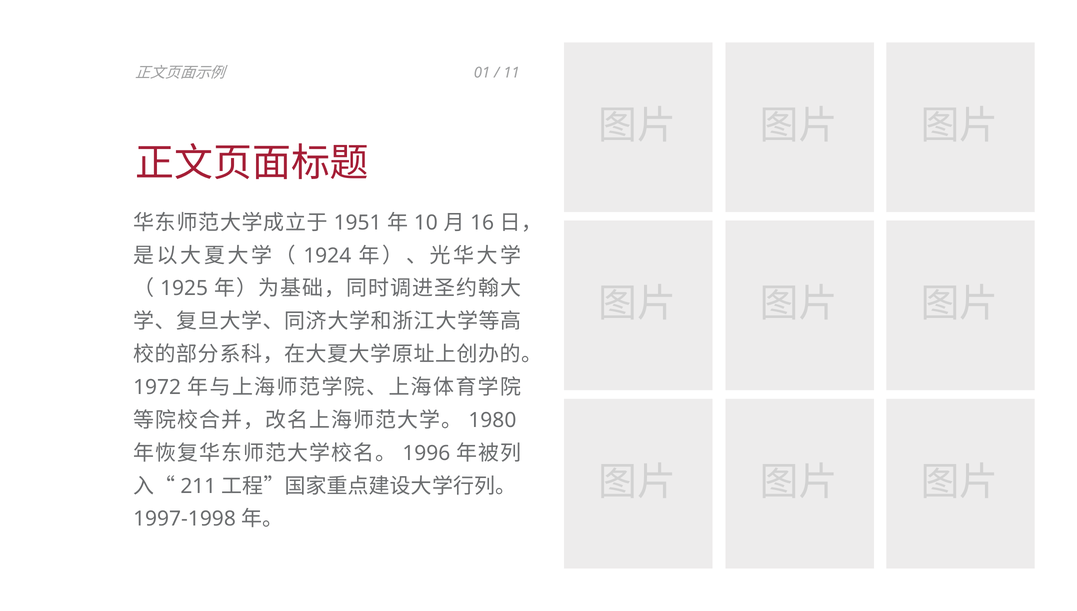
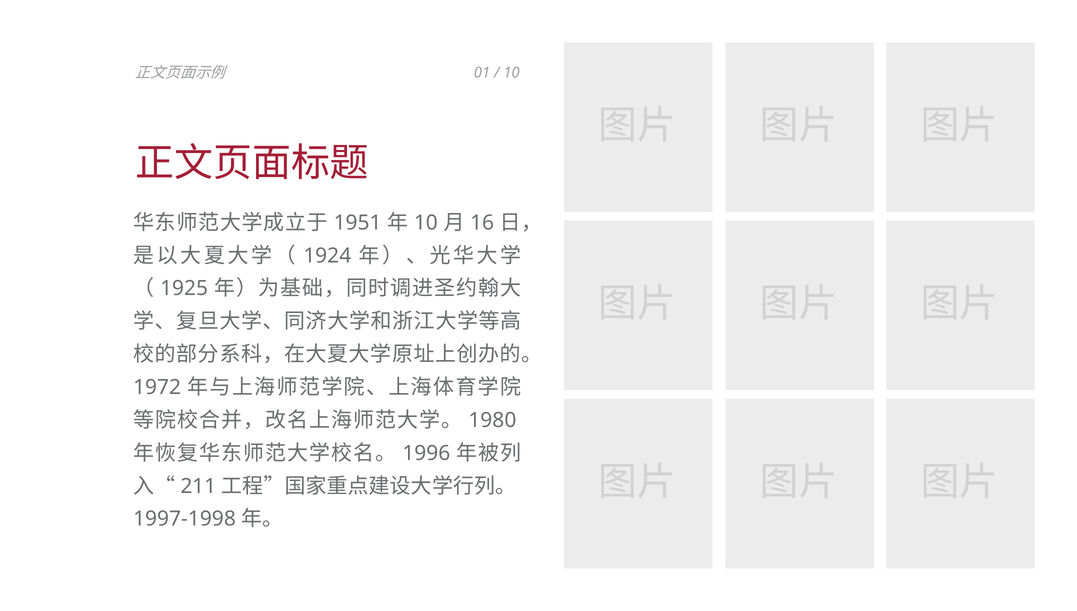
11: 11 -> 10 (511, 73)
